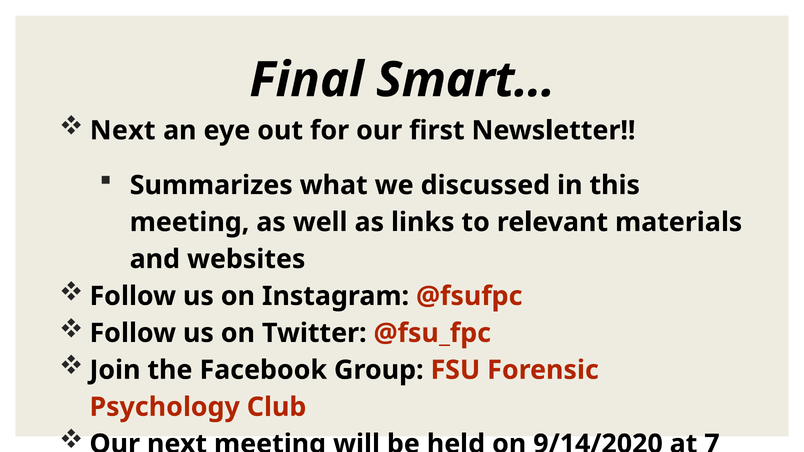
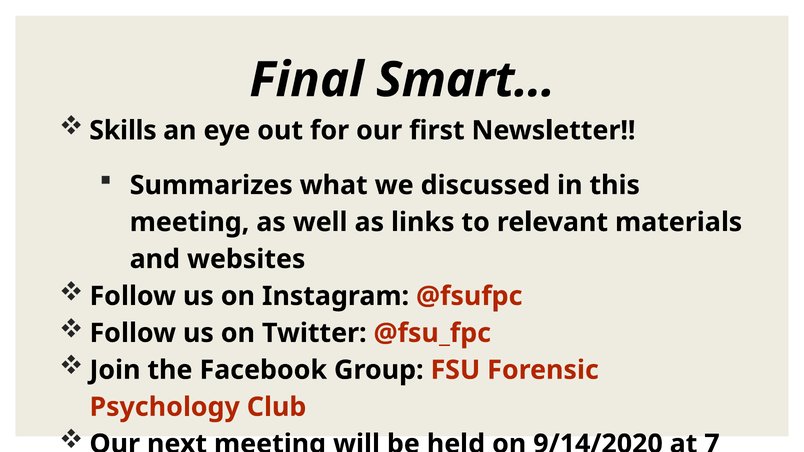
Next: Next -> Skills (123, 131)
